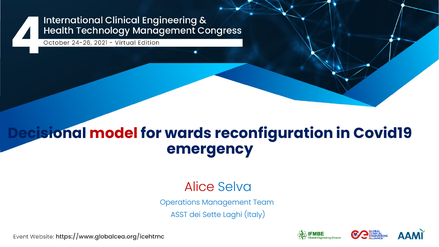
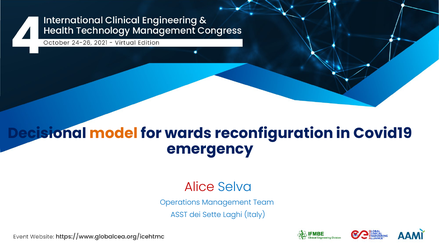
model colour: red -> orange (114, 133)
